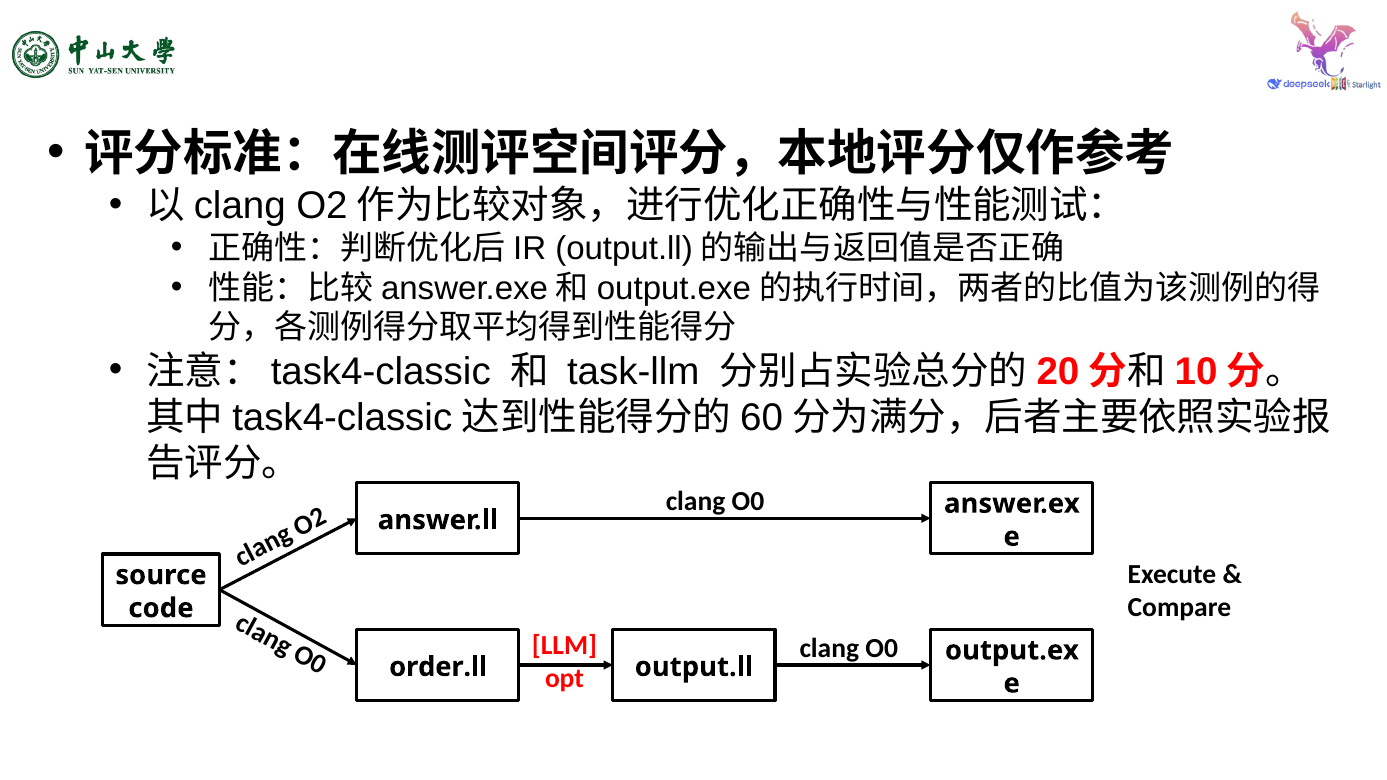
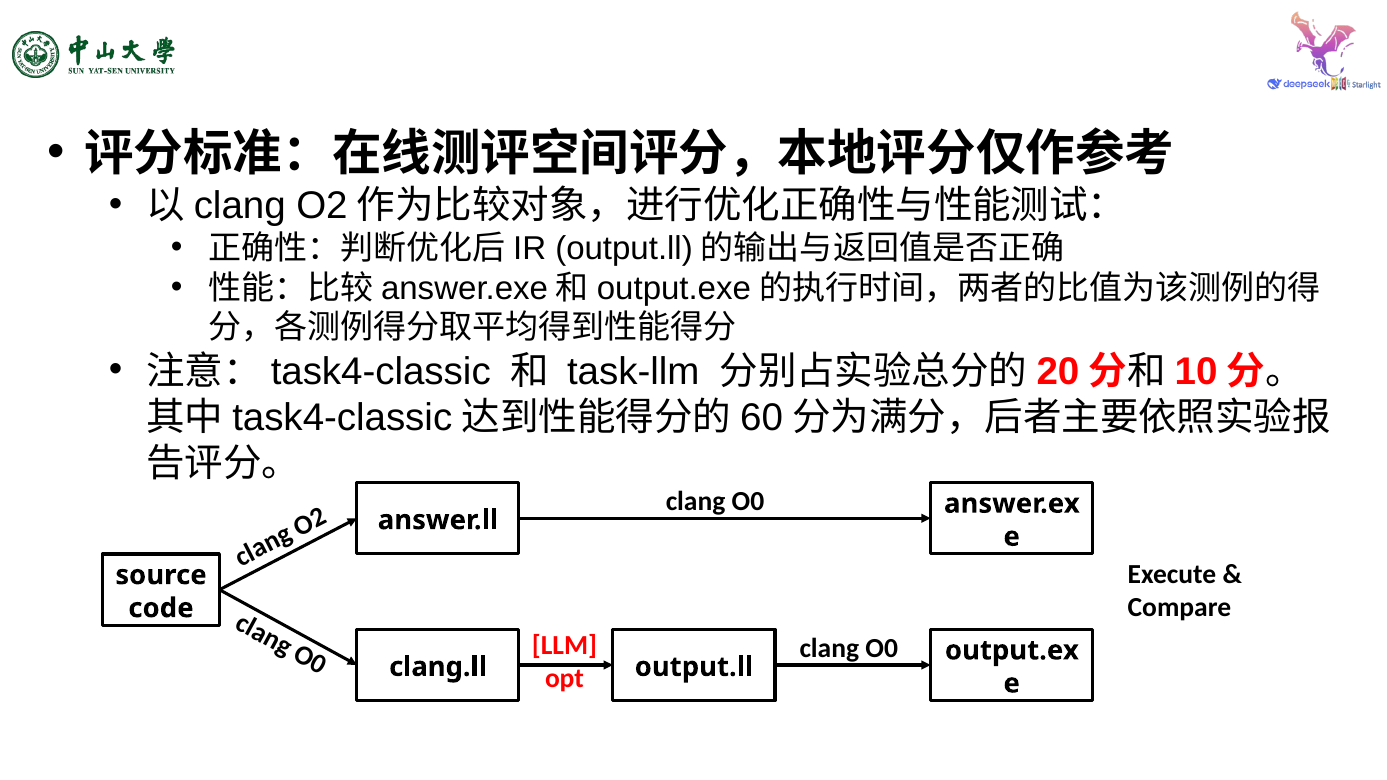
order.ll: order.ll -> clang.ll (438, 667)
